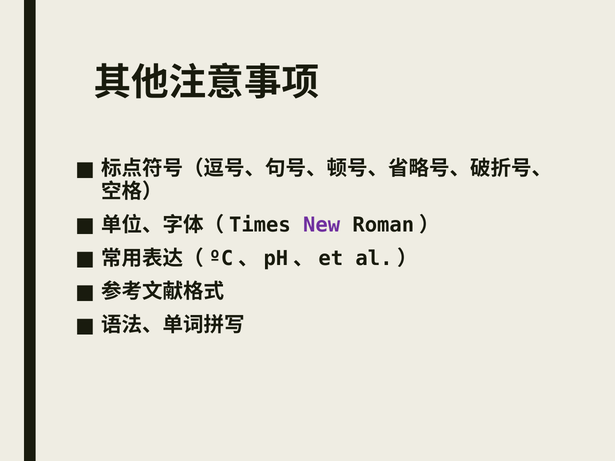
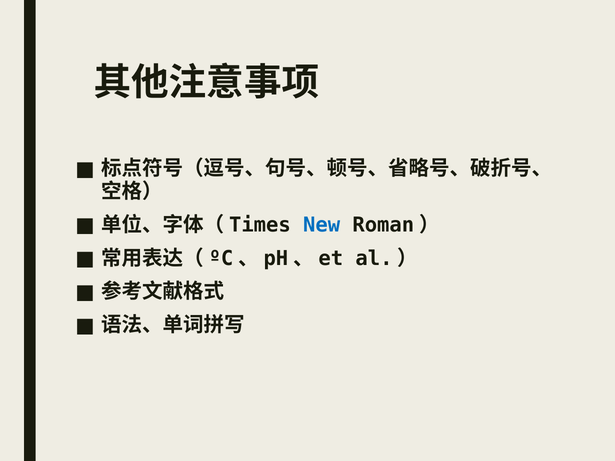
New colour: purple -> blue (322, 225)
